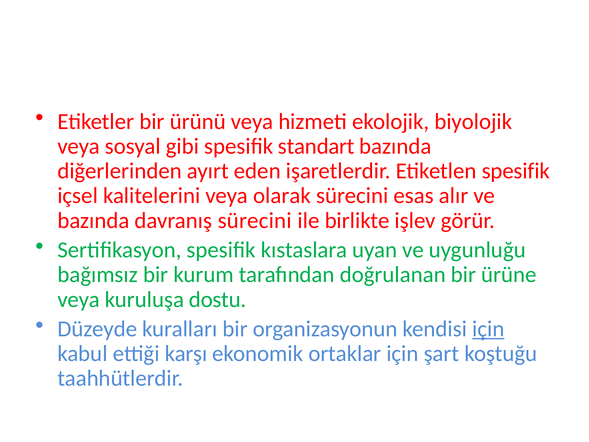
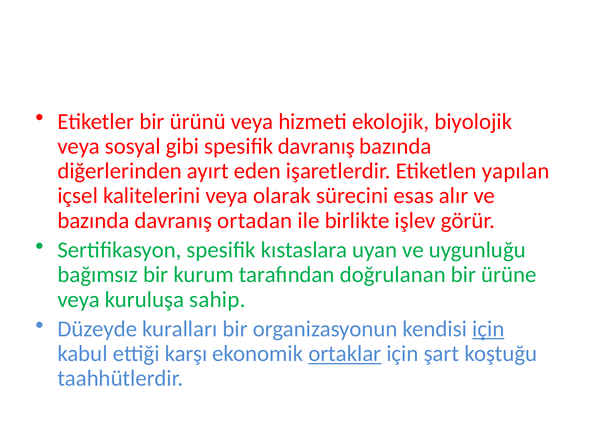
spesifik standart: standart -> davranış (316, 146)
Etiketlen spesifik: spesifik -> yapılan (516, 171)
davranış sürecini: sürecini -> ortadan (255, 220)
dostu: dostu -> sahip (217, 299)
ortaklar underline: none -> present (345, 353)
